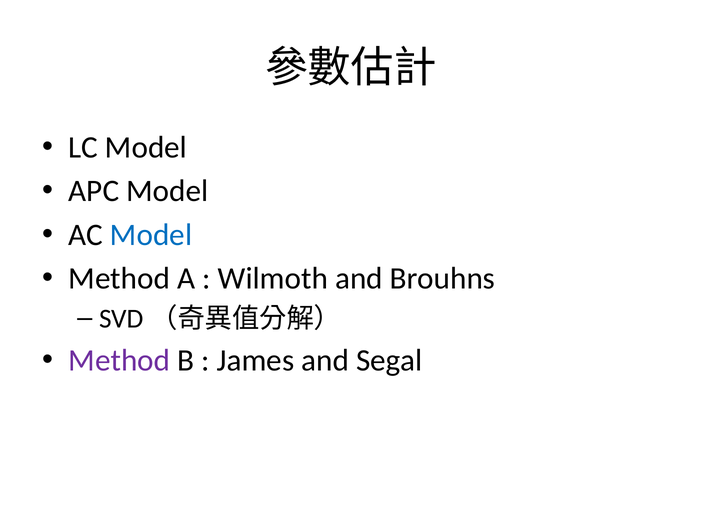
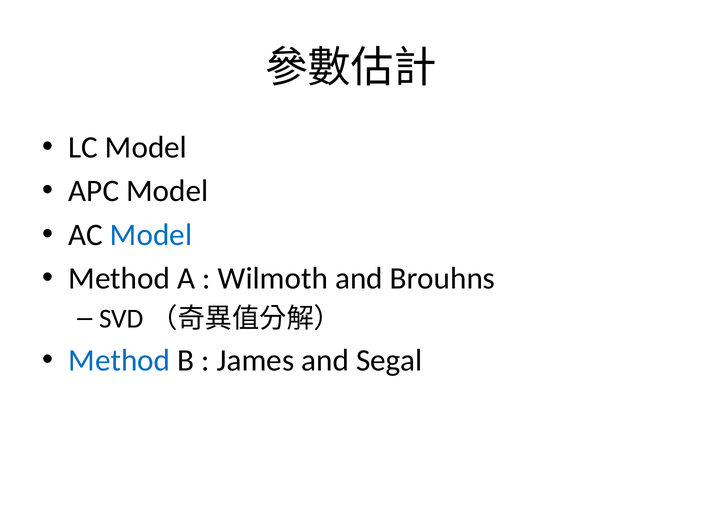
Method colour: purple -> blue (119, 360)
